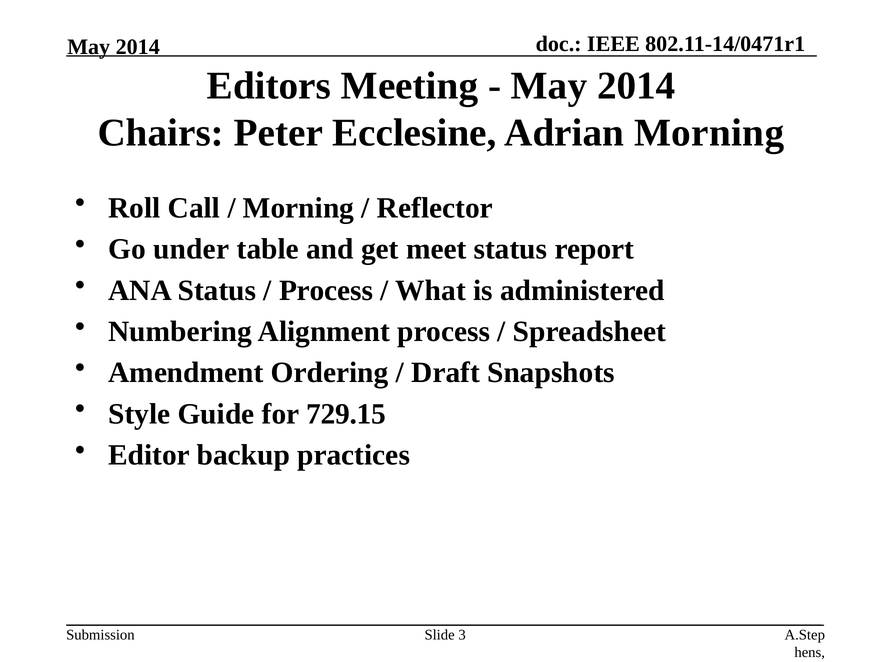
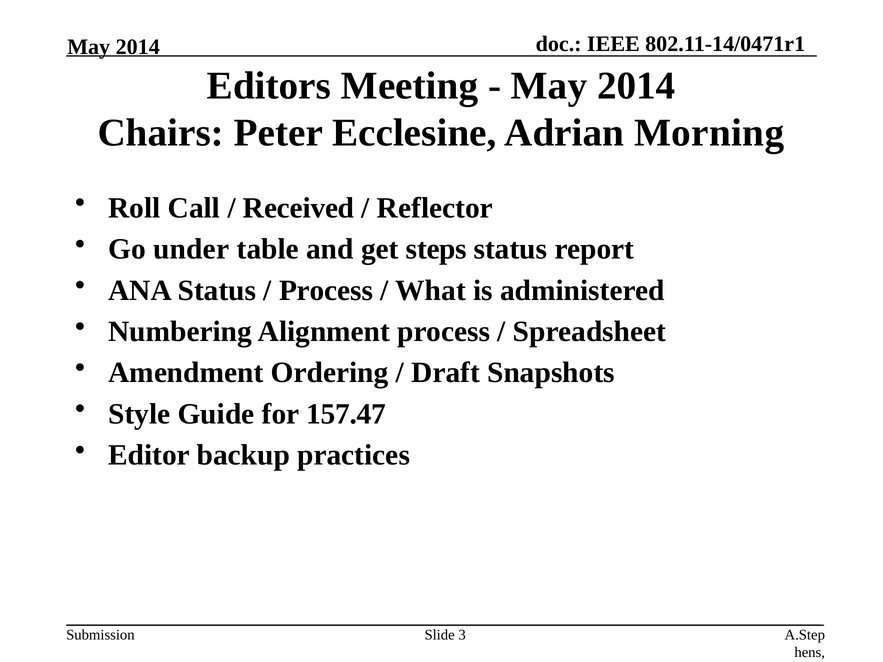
Morning: Morning -> Received (299, 208)
meet: meet -> steps (436, 249)
729.15: 729.15 -> 157.47 (346, 414)
